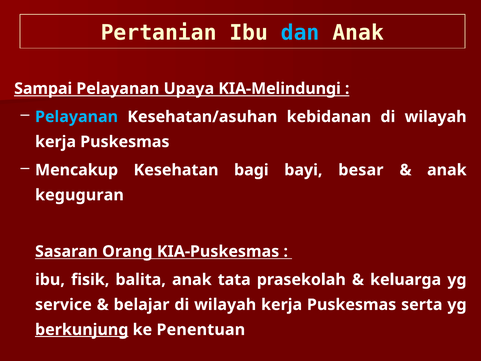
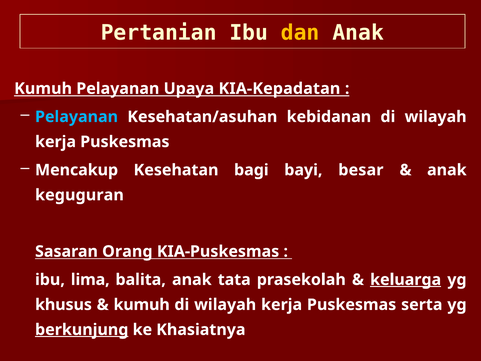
dan colour: light blue -> yellow (300, 33)
Sampai: Sampai -> Kumuh (43, 89)
KIA-Melindungi: KIA-Melindungi -> KIA-Kepadatan (279, 89)
fisik: fisik -> lima (90, 279)
keluarga underline: none -> present (406, 279)
service: service -> khusus (63, 304)
belajar: belajar -> kumuh (142, 304)
Penentuan: Penentuan -> Khasiatnya (201, 329)
